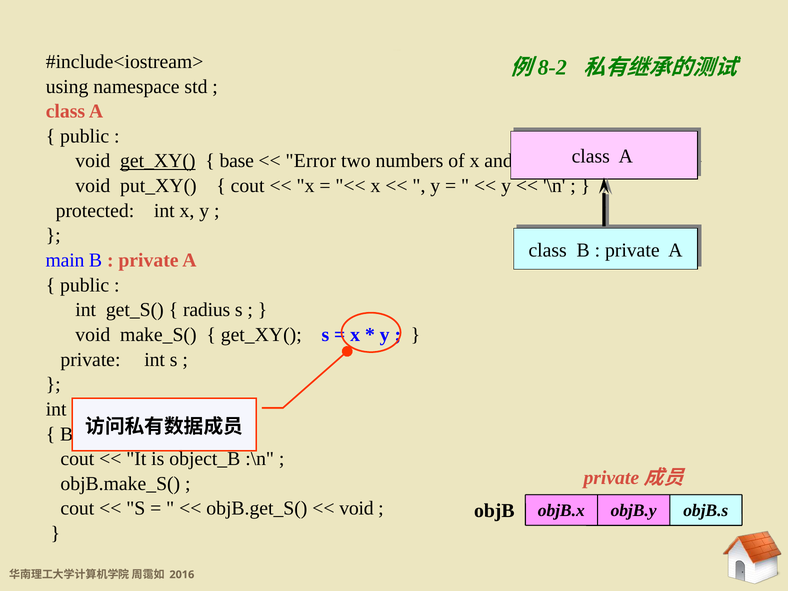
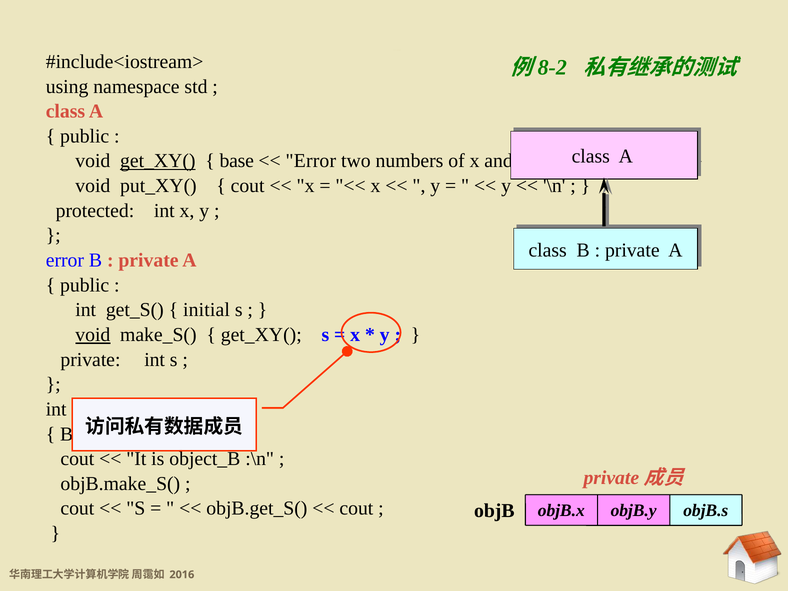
main: main -> error (65, 260)
radius: radius -> initial (206, 310)
void underline: none -> present (93, 335)
void: void -> cout (356, 508)
